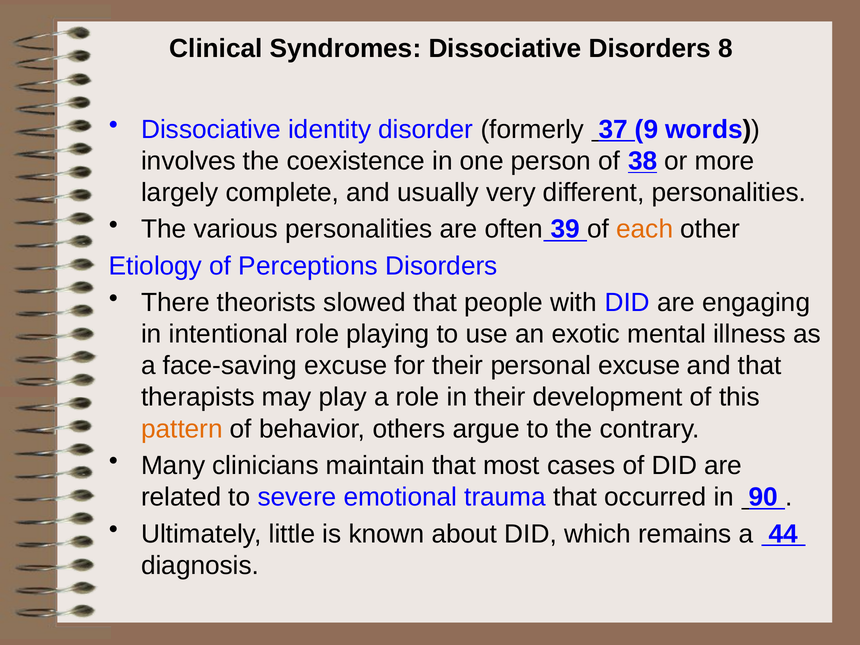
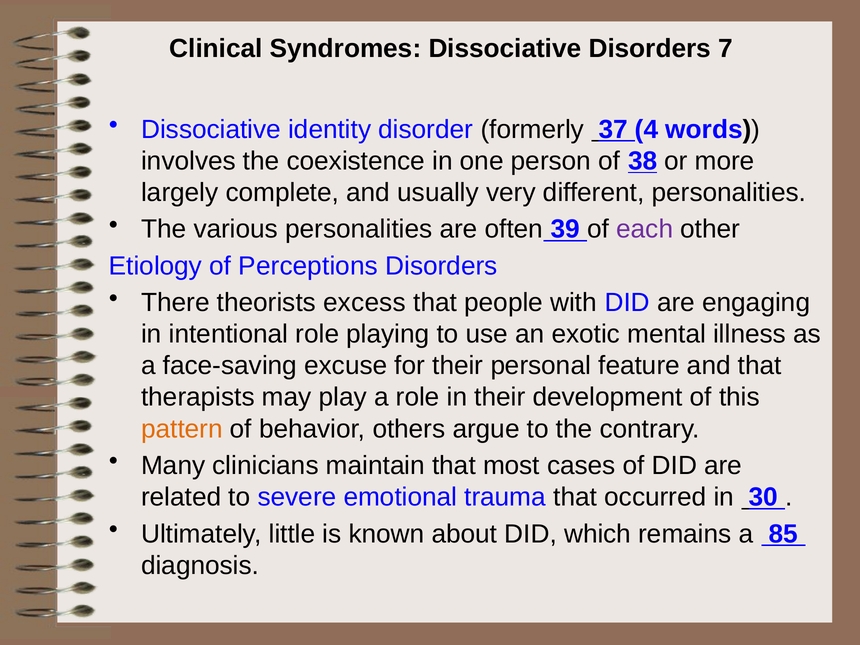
8: 8 -> 7 (726, 48)
9: 9 -> 4 (647, 129)
each colour: orange -> purple (645, 229)
slowed: slowed -> excess (365, 303)
personal excuse: excuse -> feature (639, 366)
90: 90 -> 30 (763, 497)
44: 44 -> 85 (783, 534)
